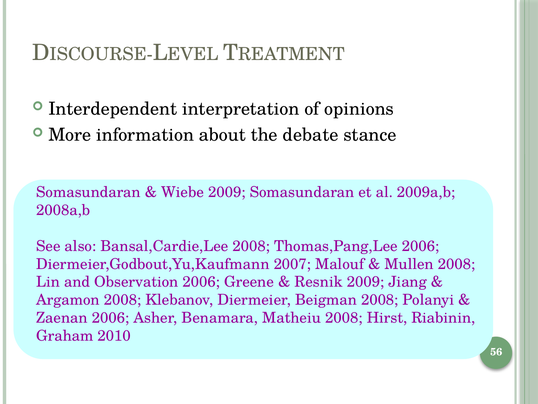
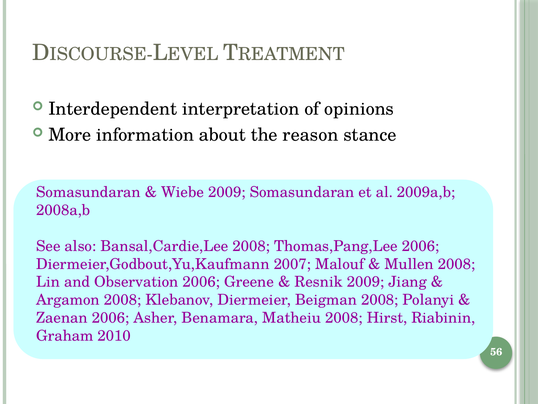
debate: debate -> reason (311, 135)
